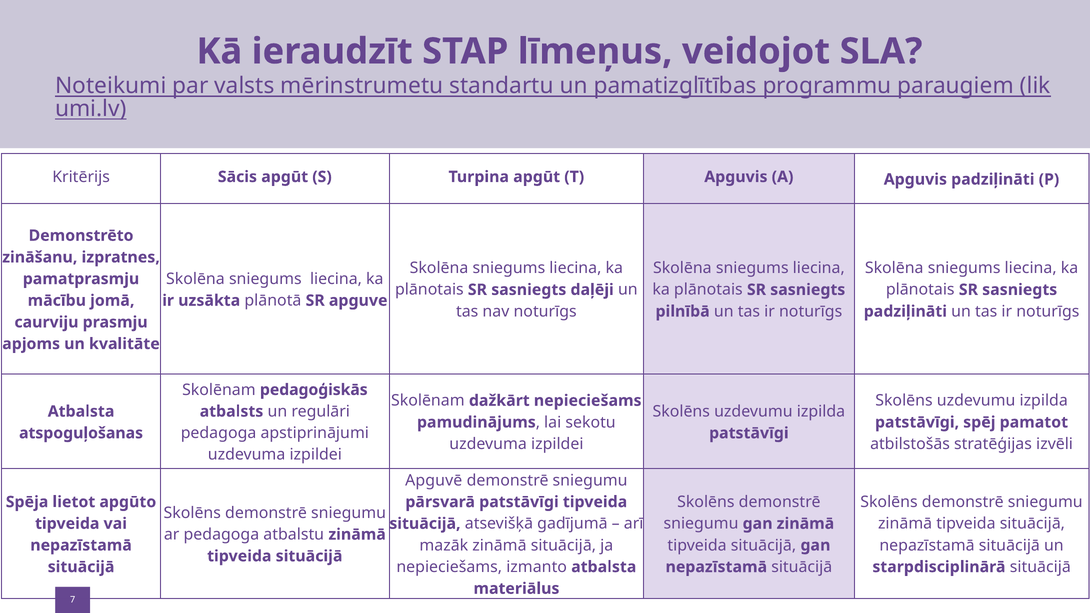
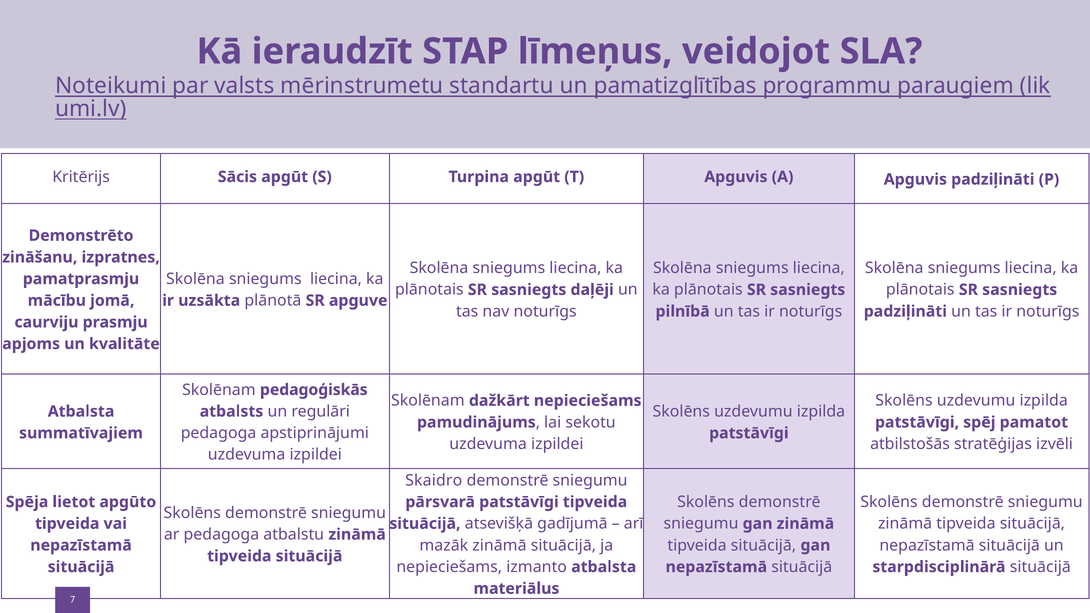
atspoguļošanas: atspoguļošanas -> summatīvajiem (81, 433)
Apguvē: Apguvē -> Skaidro (434, 480)
